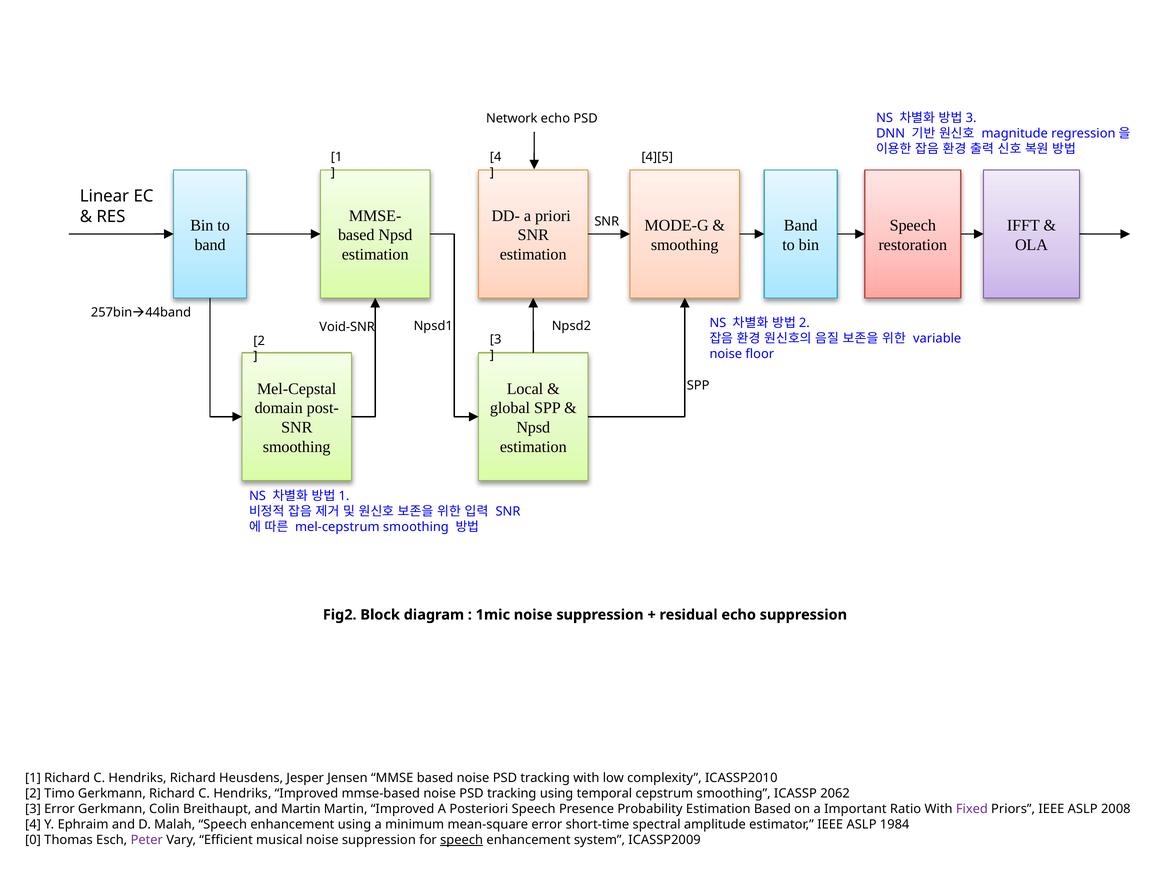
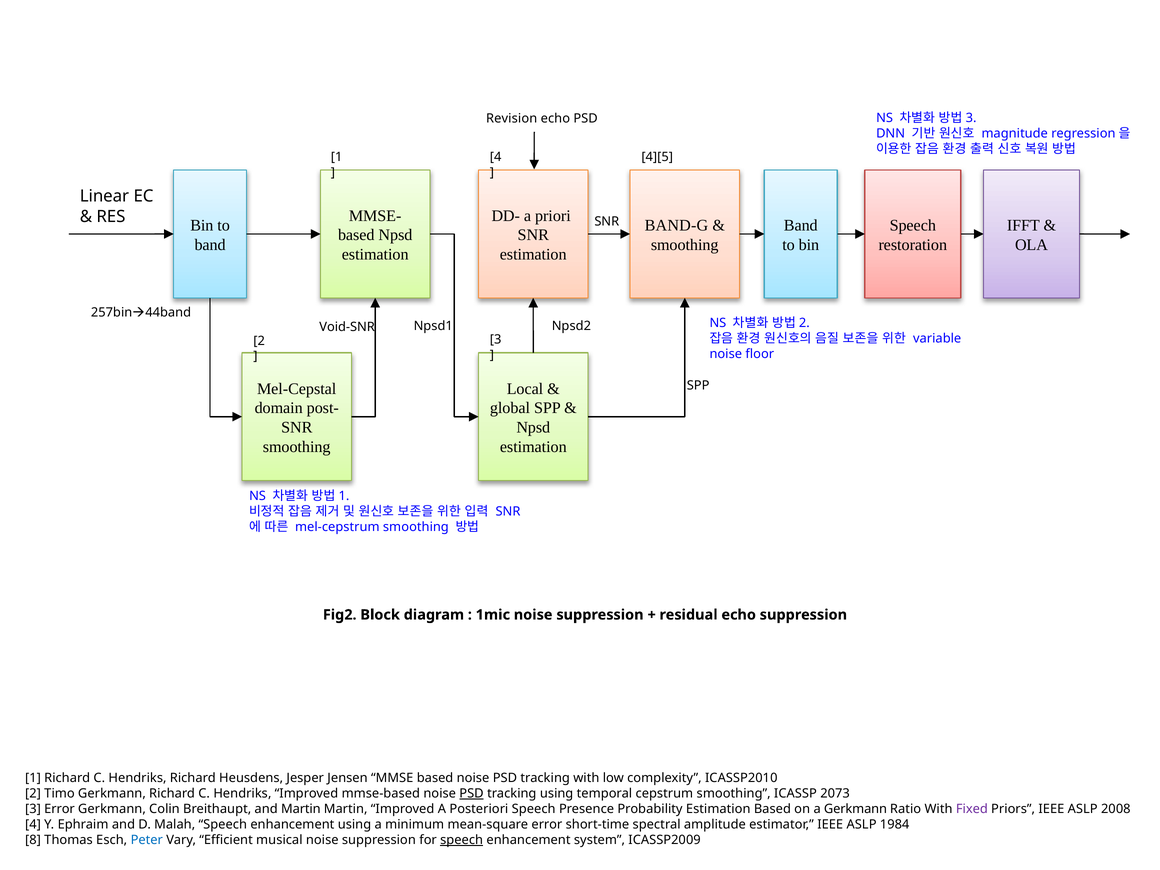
Network: Network -> Revision (512, 119)
MODE-G: MODE-G -> BAND-G (676, 225)
PSD underline: none -> present (471, 794)
2062: 2062 -> 2073 (835, 794)
a Important: Important -> Gerkmann (855, 809)
0: 0 -> 8 (33, 840)
Peter colour: purple -> blue (147, 840)
